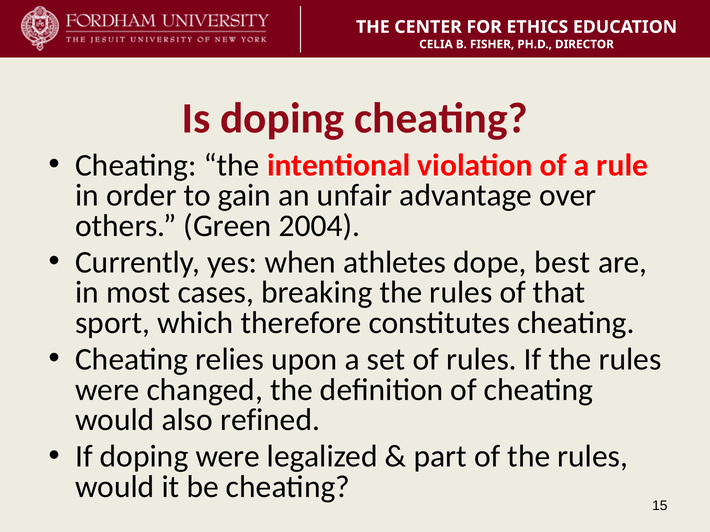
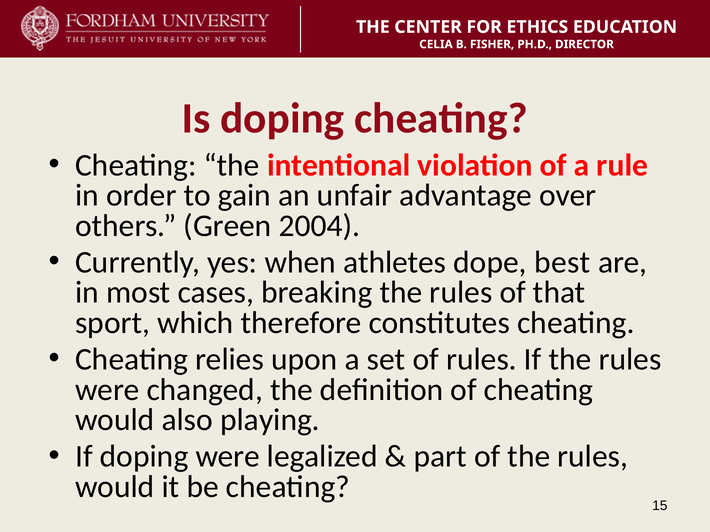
refined: refined -> playing (270, 420)
